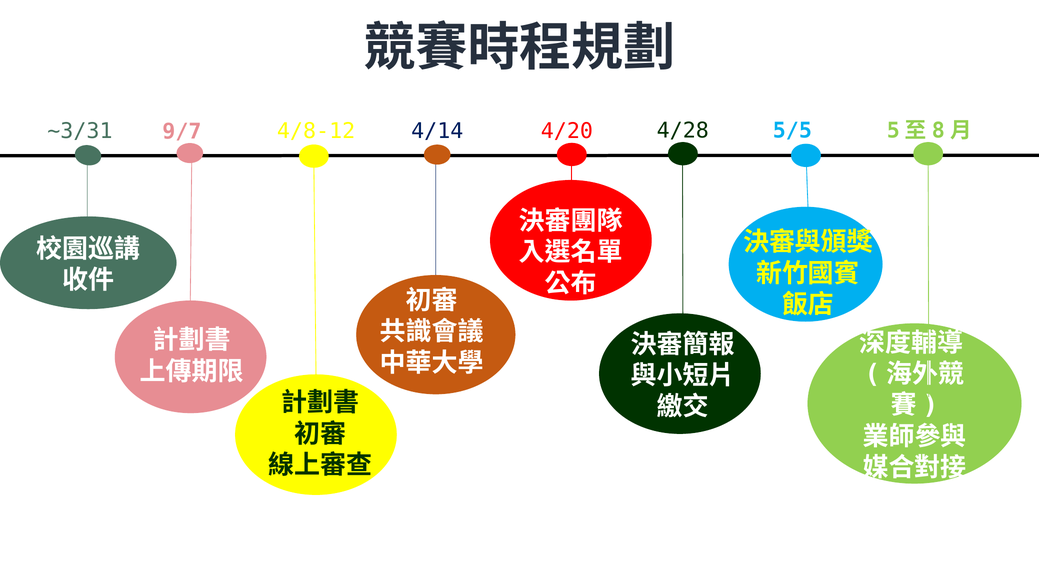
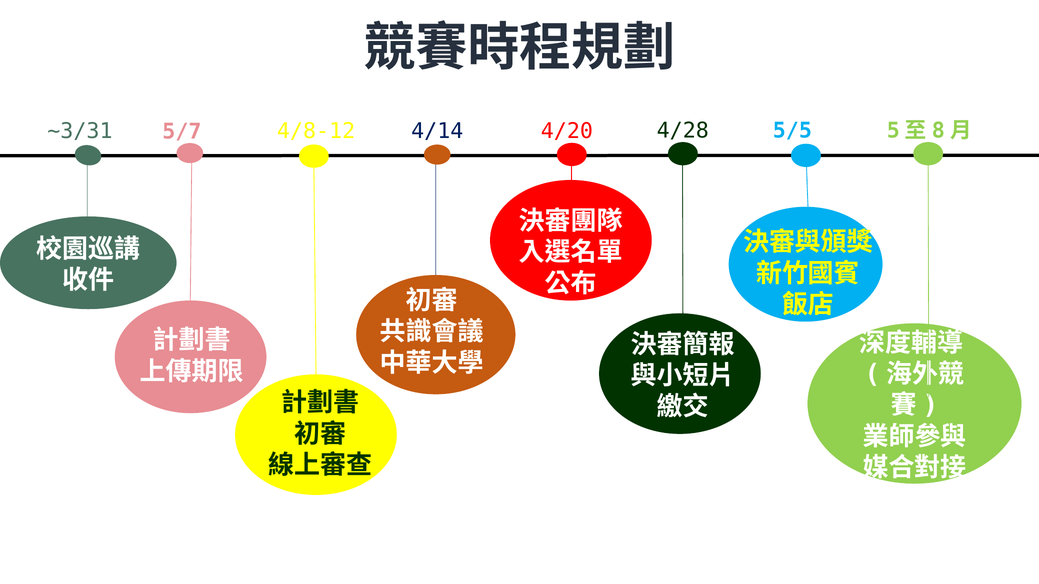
9/7: 9/7 -> 5/7 (182, 132)
